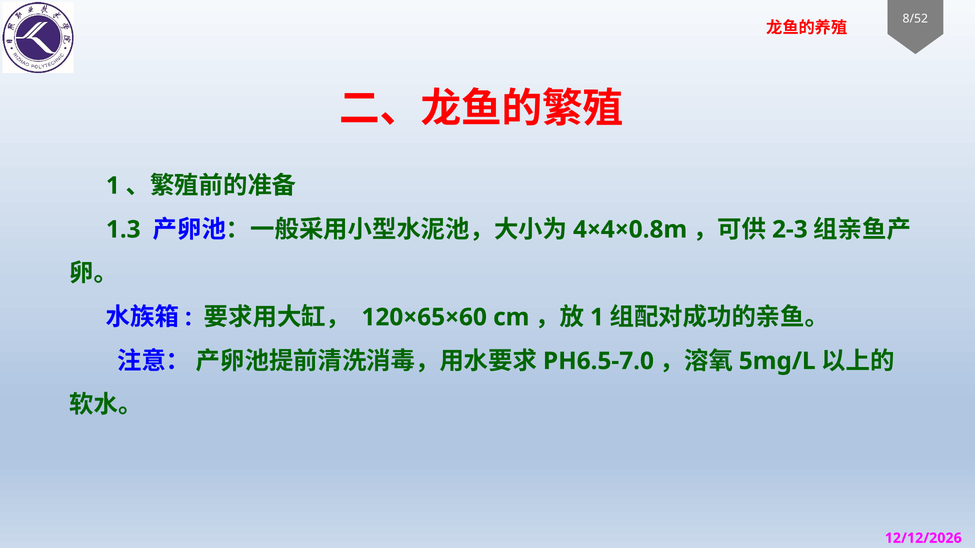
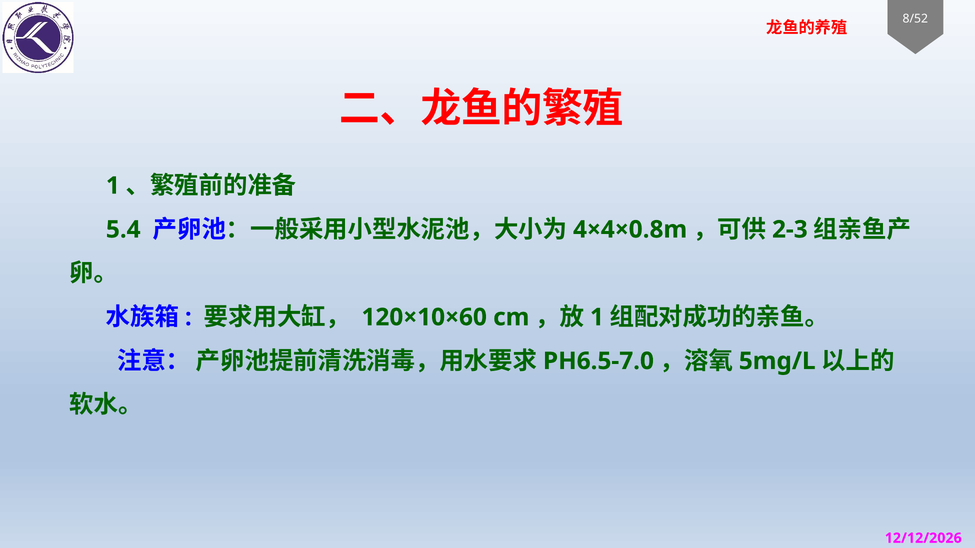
1.3: 1.3 -> 5.4 (123, 230)
120×65×60: 120×65×60 -> 120×10×60 (424, 317)
